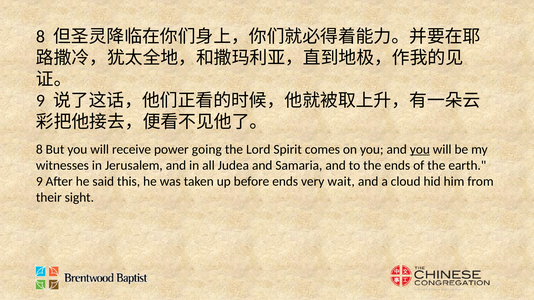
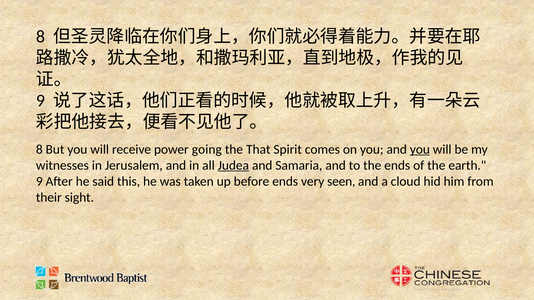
Lord: Lord -> That (258, 150)
Judea underline: none -> present (233, 166)
wait: wait -> seen (341, 182)
